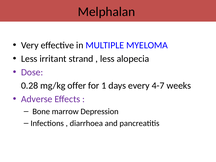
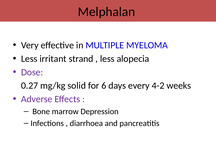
0.28: 0.28 -> 0.27 (30, 86)
offer: offer -> solid (77, 86)
1: 1 -> 6 (104, 86)
4-7: 4-7 -> 4-2 (158, 86)
